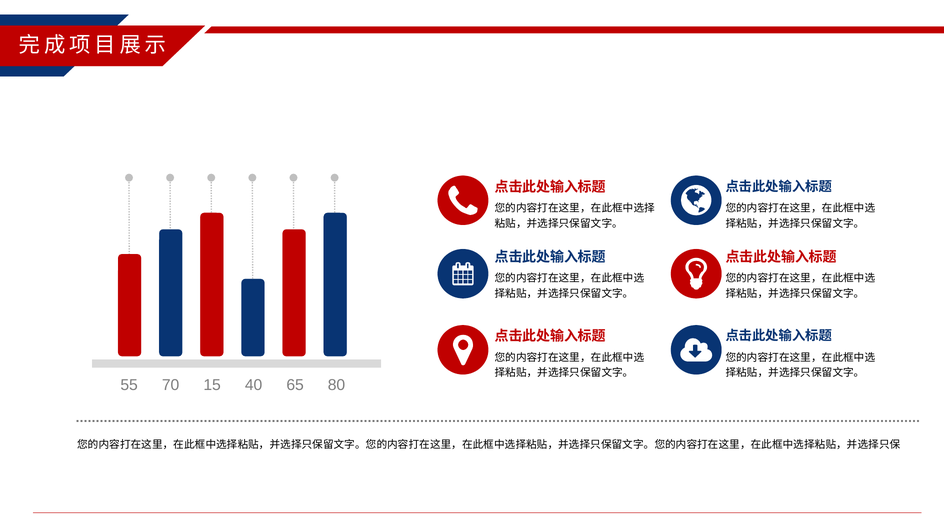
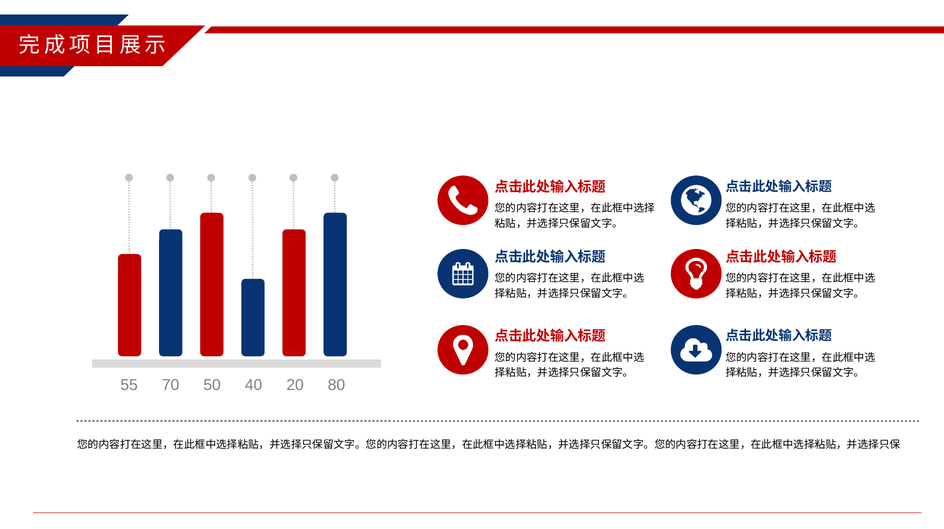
15: 15 -> 50 (212, 385)
65: 65 -> 20 (295, 385)
